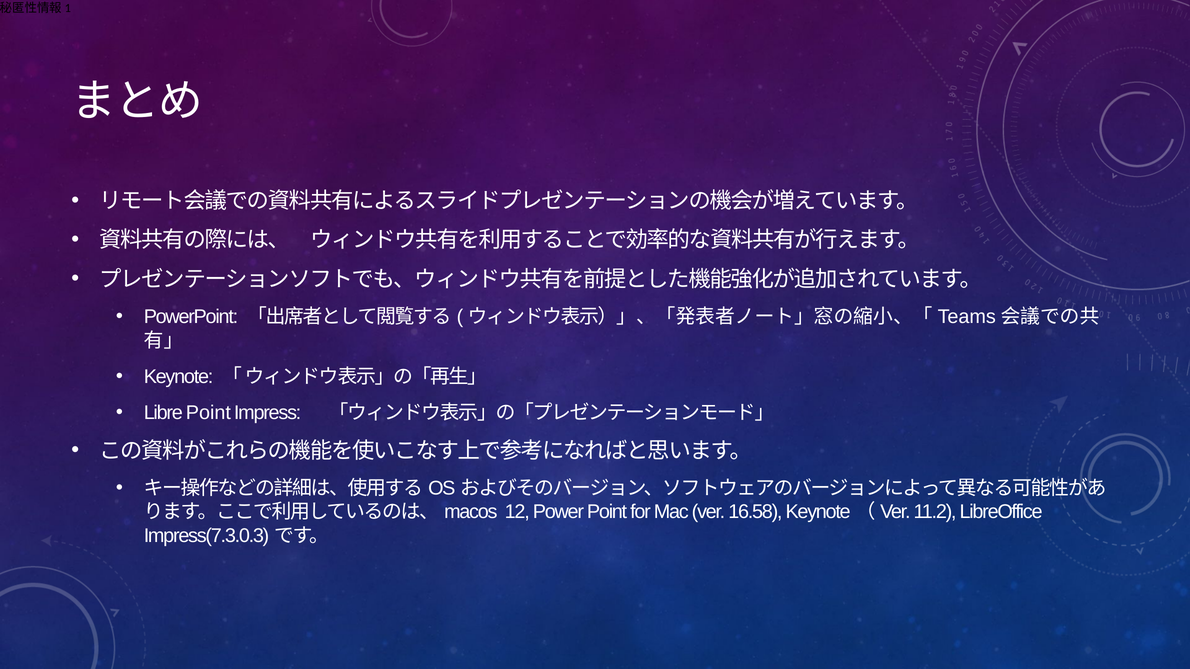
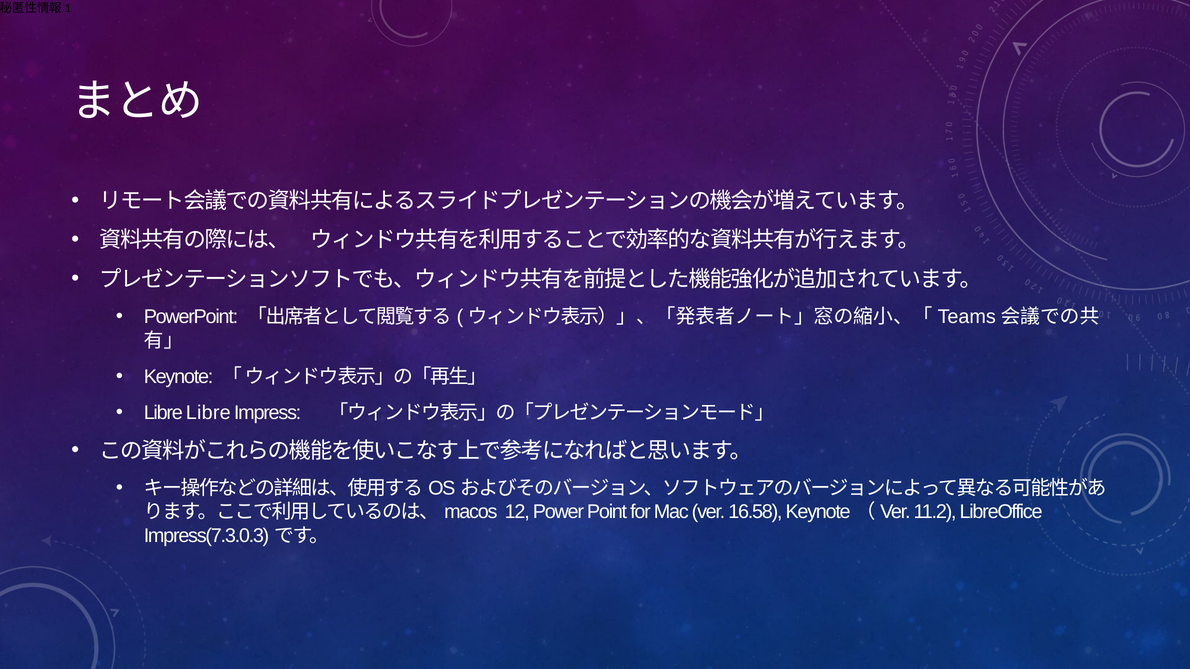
Libre Point: Point -> Libre (208, 413)
